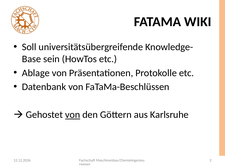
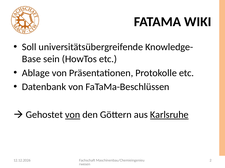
Karlsruhe underline: none -> present (169, 115)
